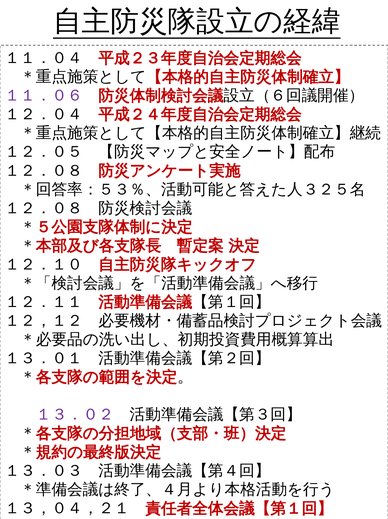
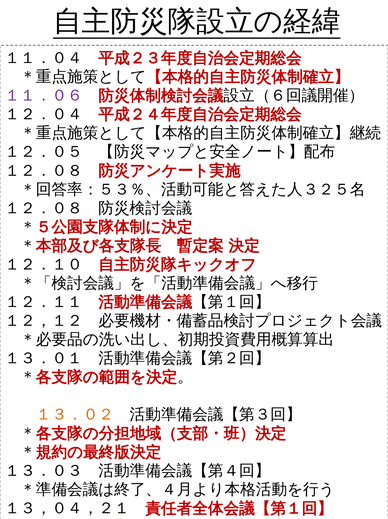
１３．０２ colour: purple -> orange (75, 415)
